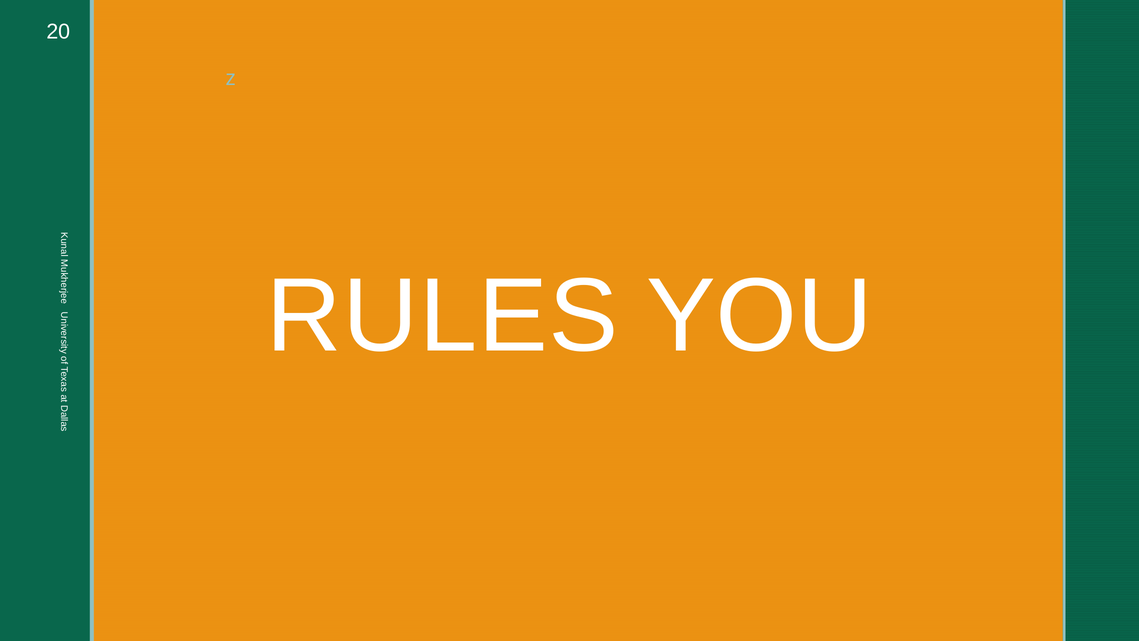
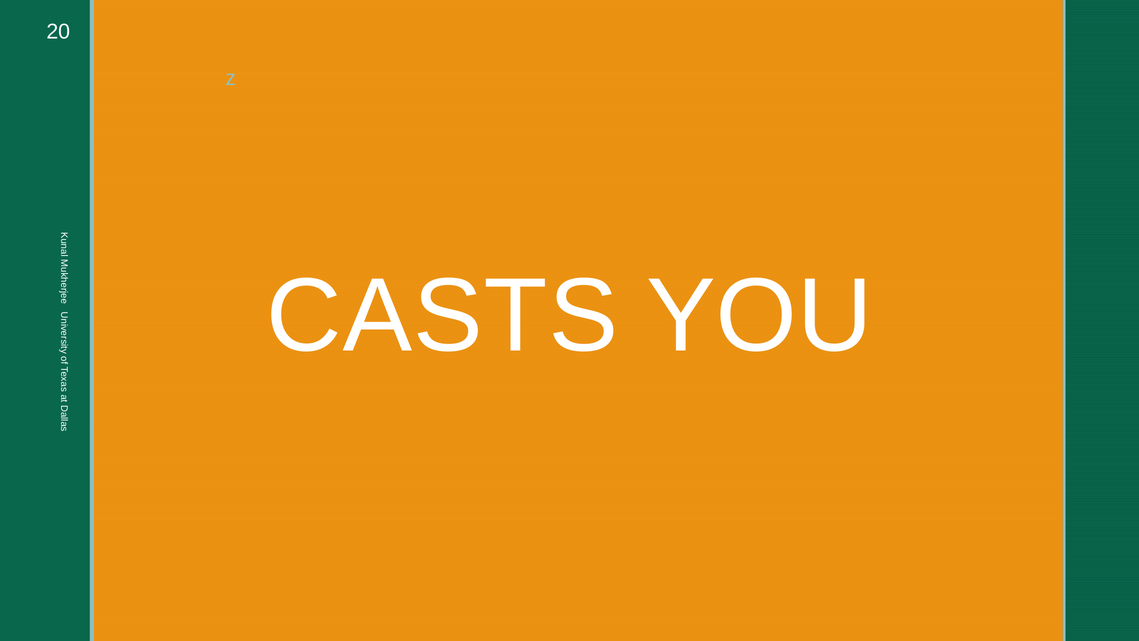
RULES: RULES -> CASTS (442, 316)
